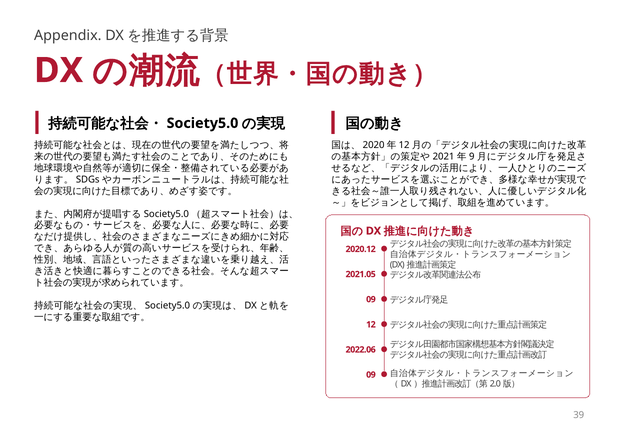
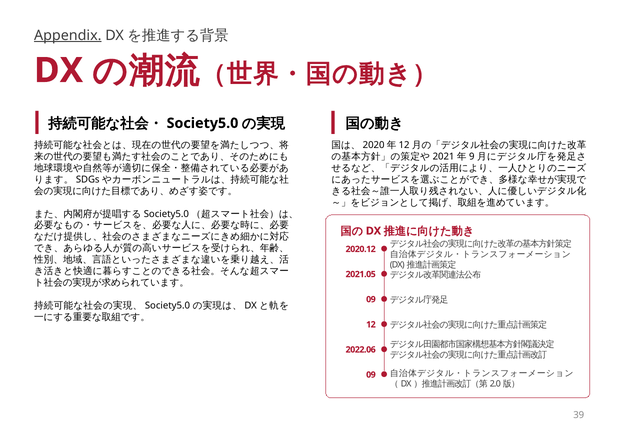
Appendix underline: none -> present (68, 36)
